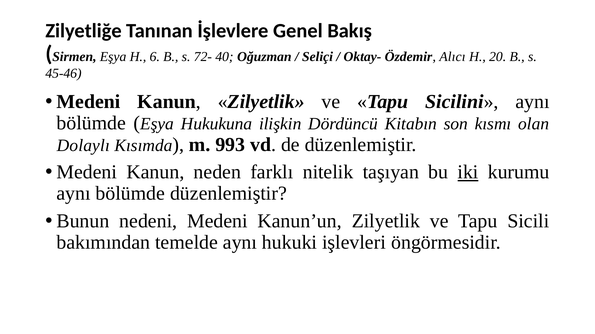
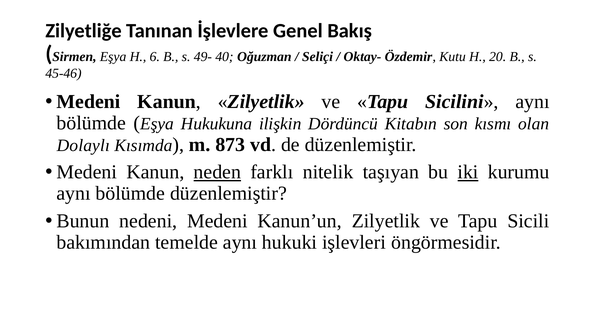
72-: 72- -> 49- (203, 57)
Alıcı: Alıcı -> Kutu (453, 57)
993: 993 -> 873 (230, 145)
neden underline: none -> present (217, 172)
